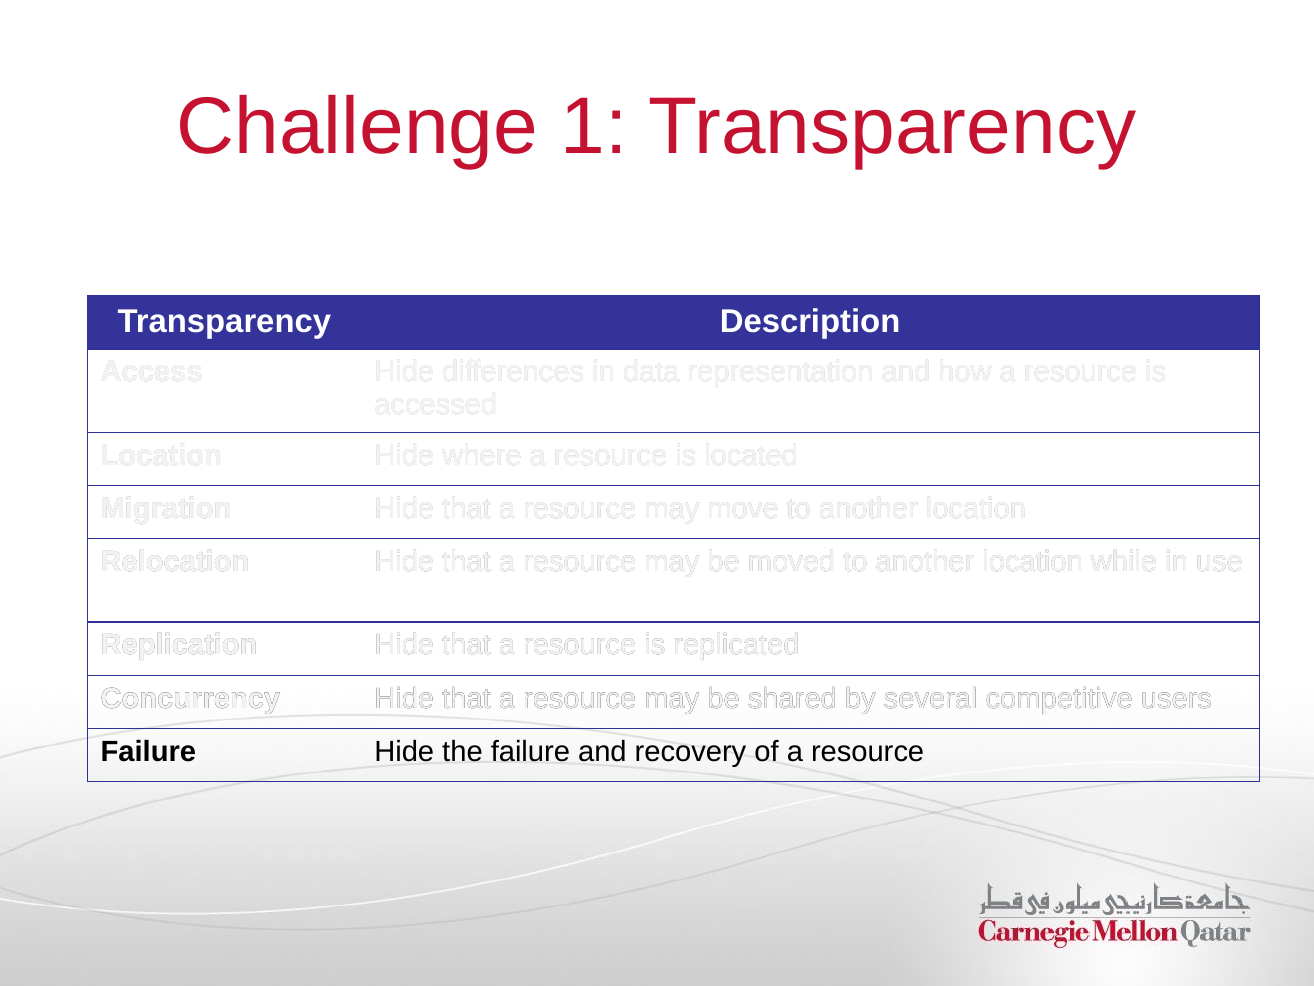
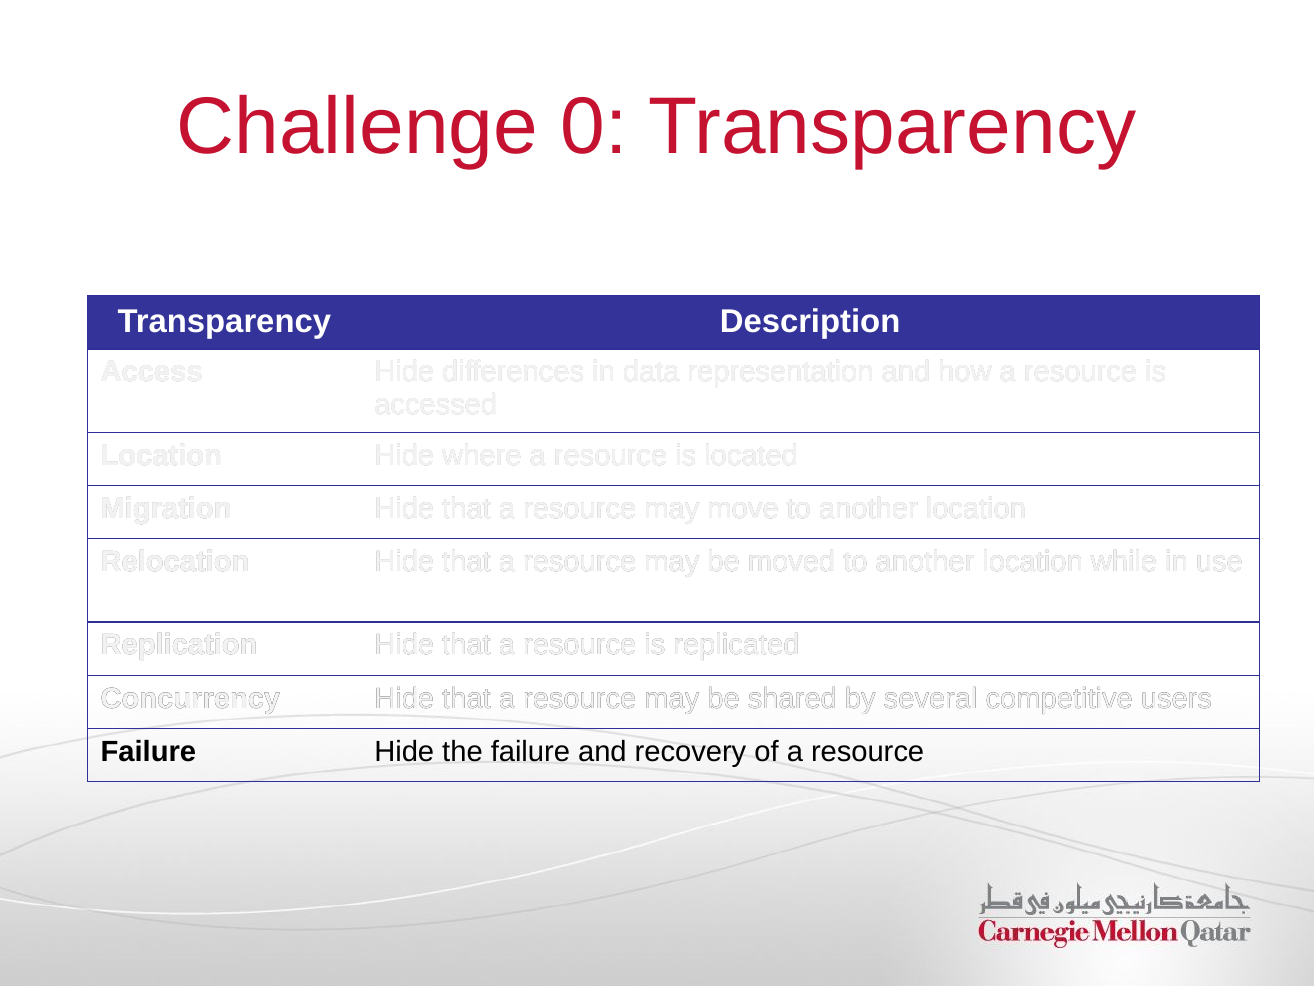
1: 1 -> 0 (594, 127)
